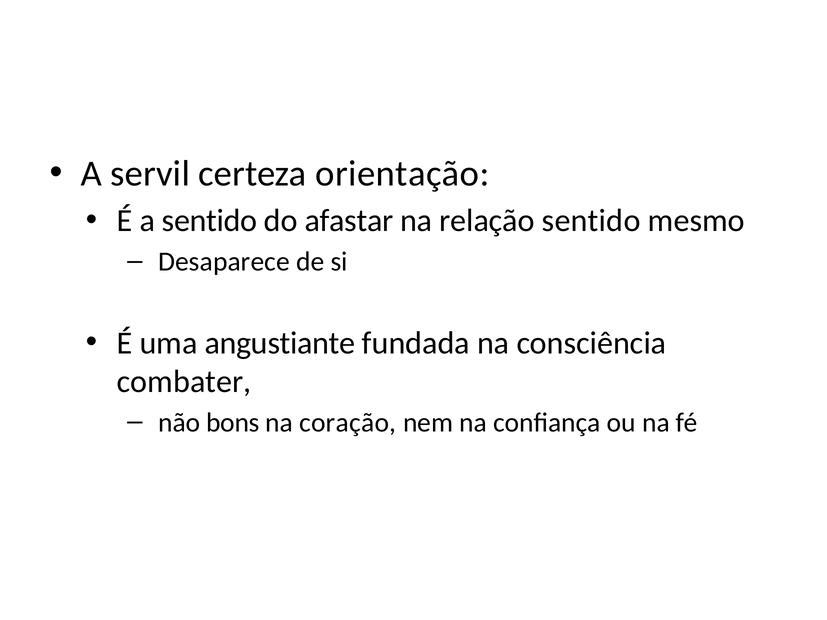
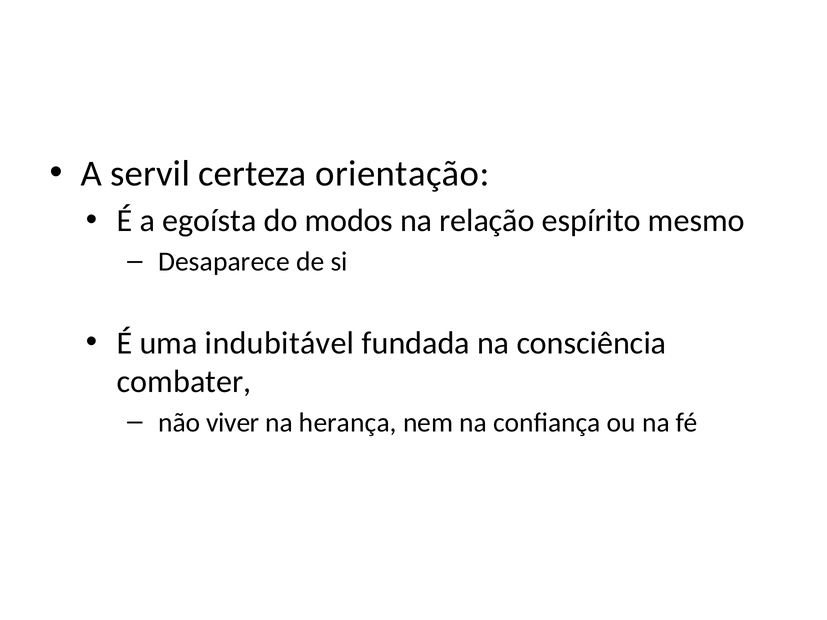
a sentido: sentido -> egoísta (209, 221)
afastar: afastar -> modos (349, 221)
relação sentido: sentido -> espírito (591, 221)
angustiante: angustiante -> indubitável (280, 343)
bons: bons -> viver (233, 423)
coração: coração -> herança (348, 423)
